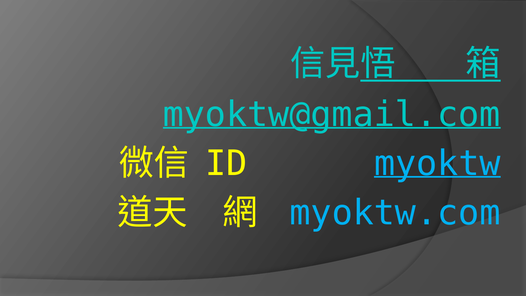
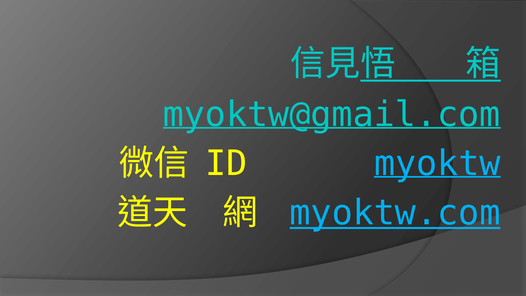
myoktw.com underline: none -> present (395, 213)
